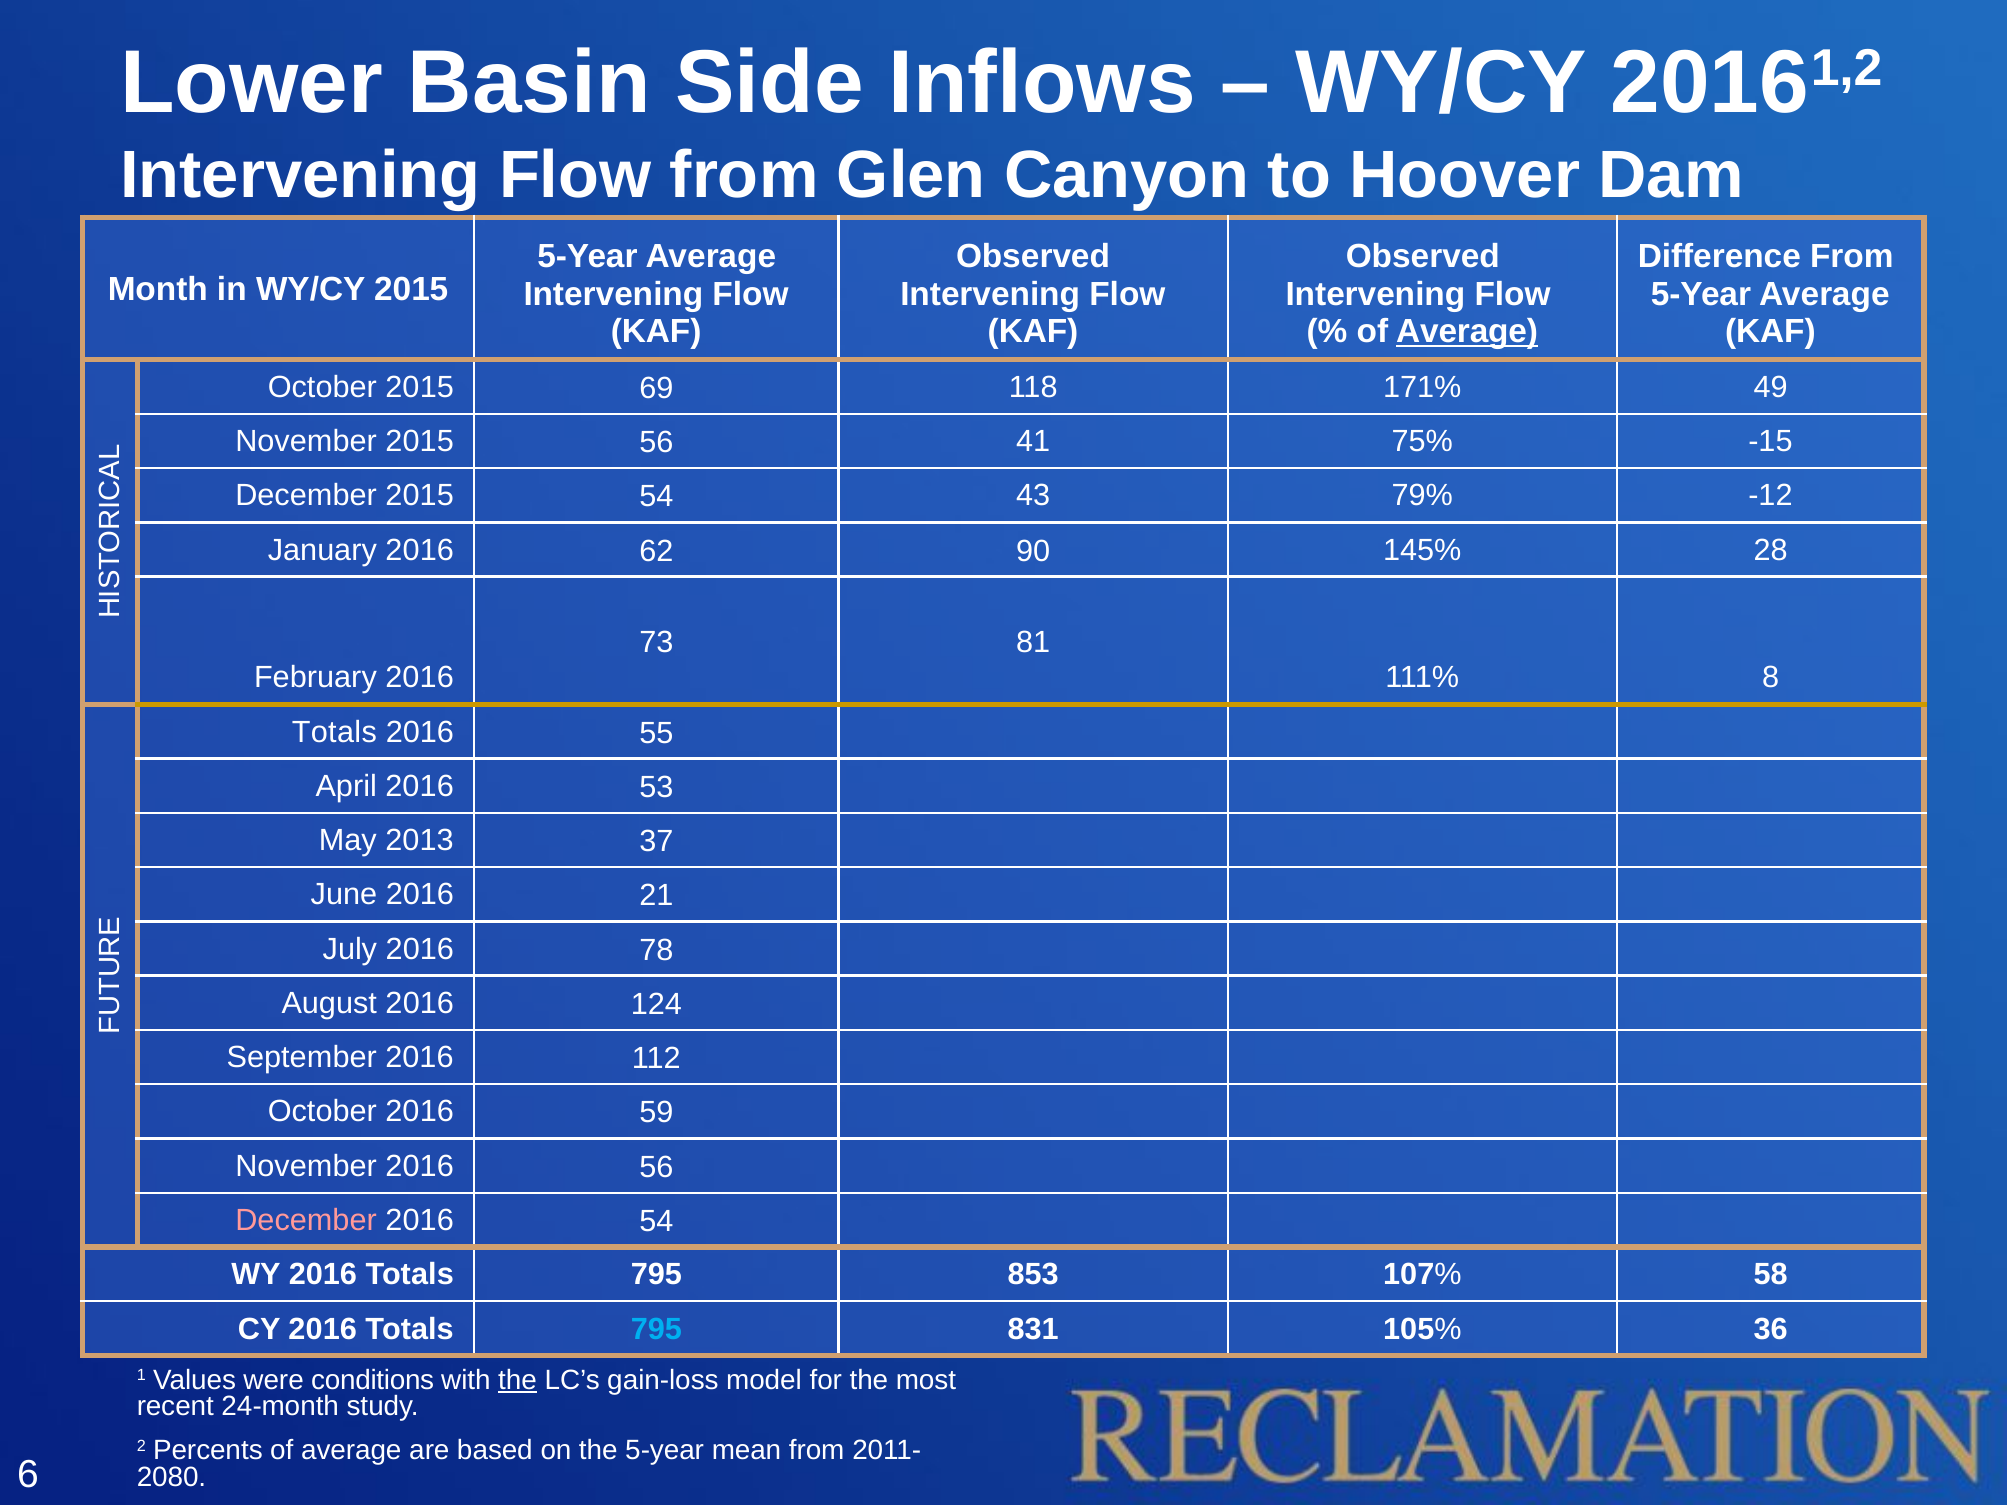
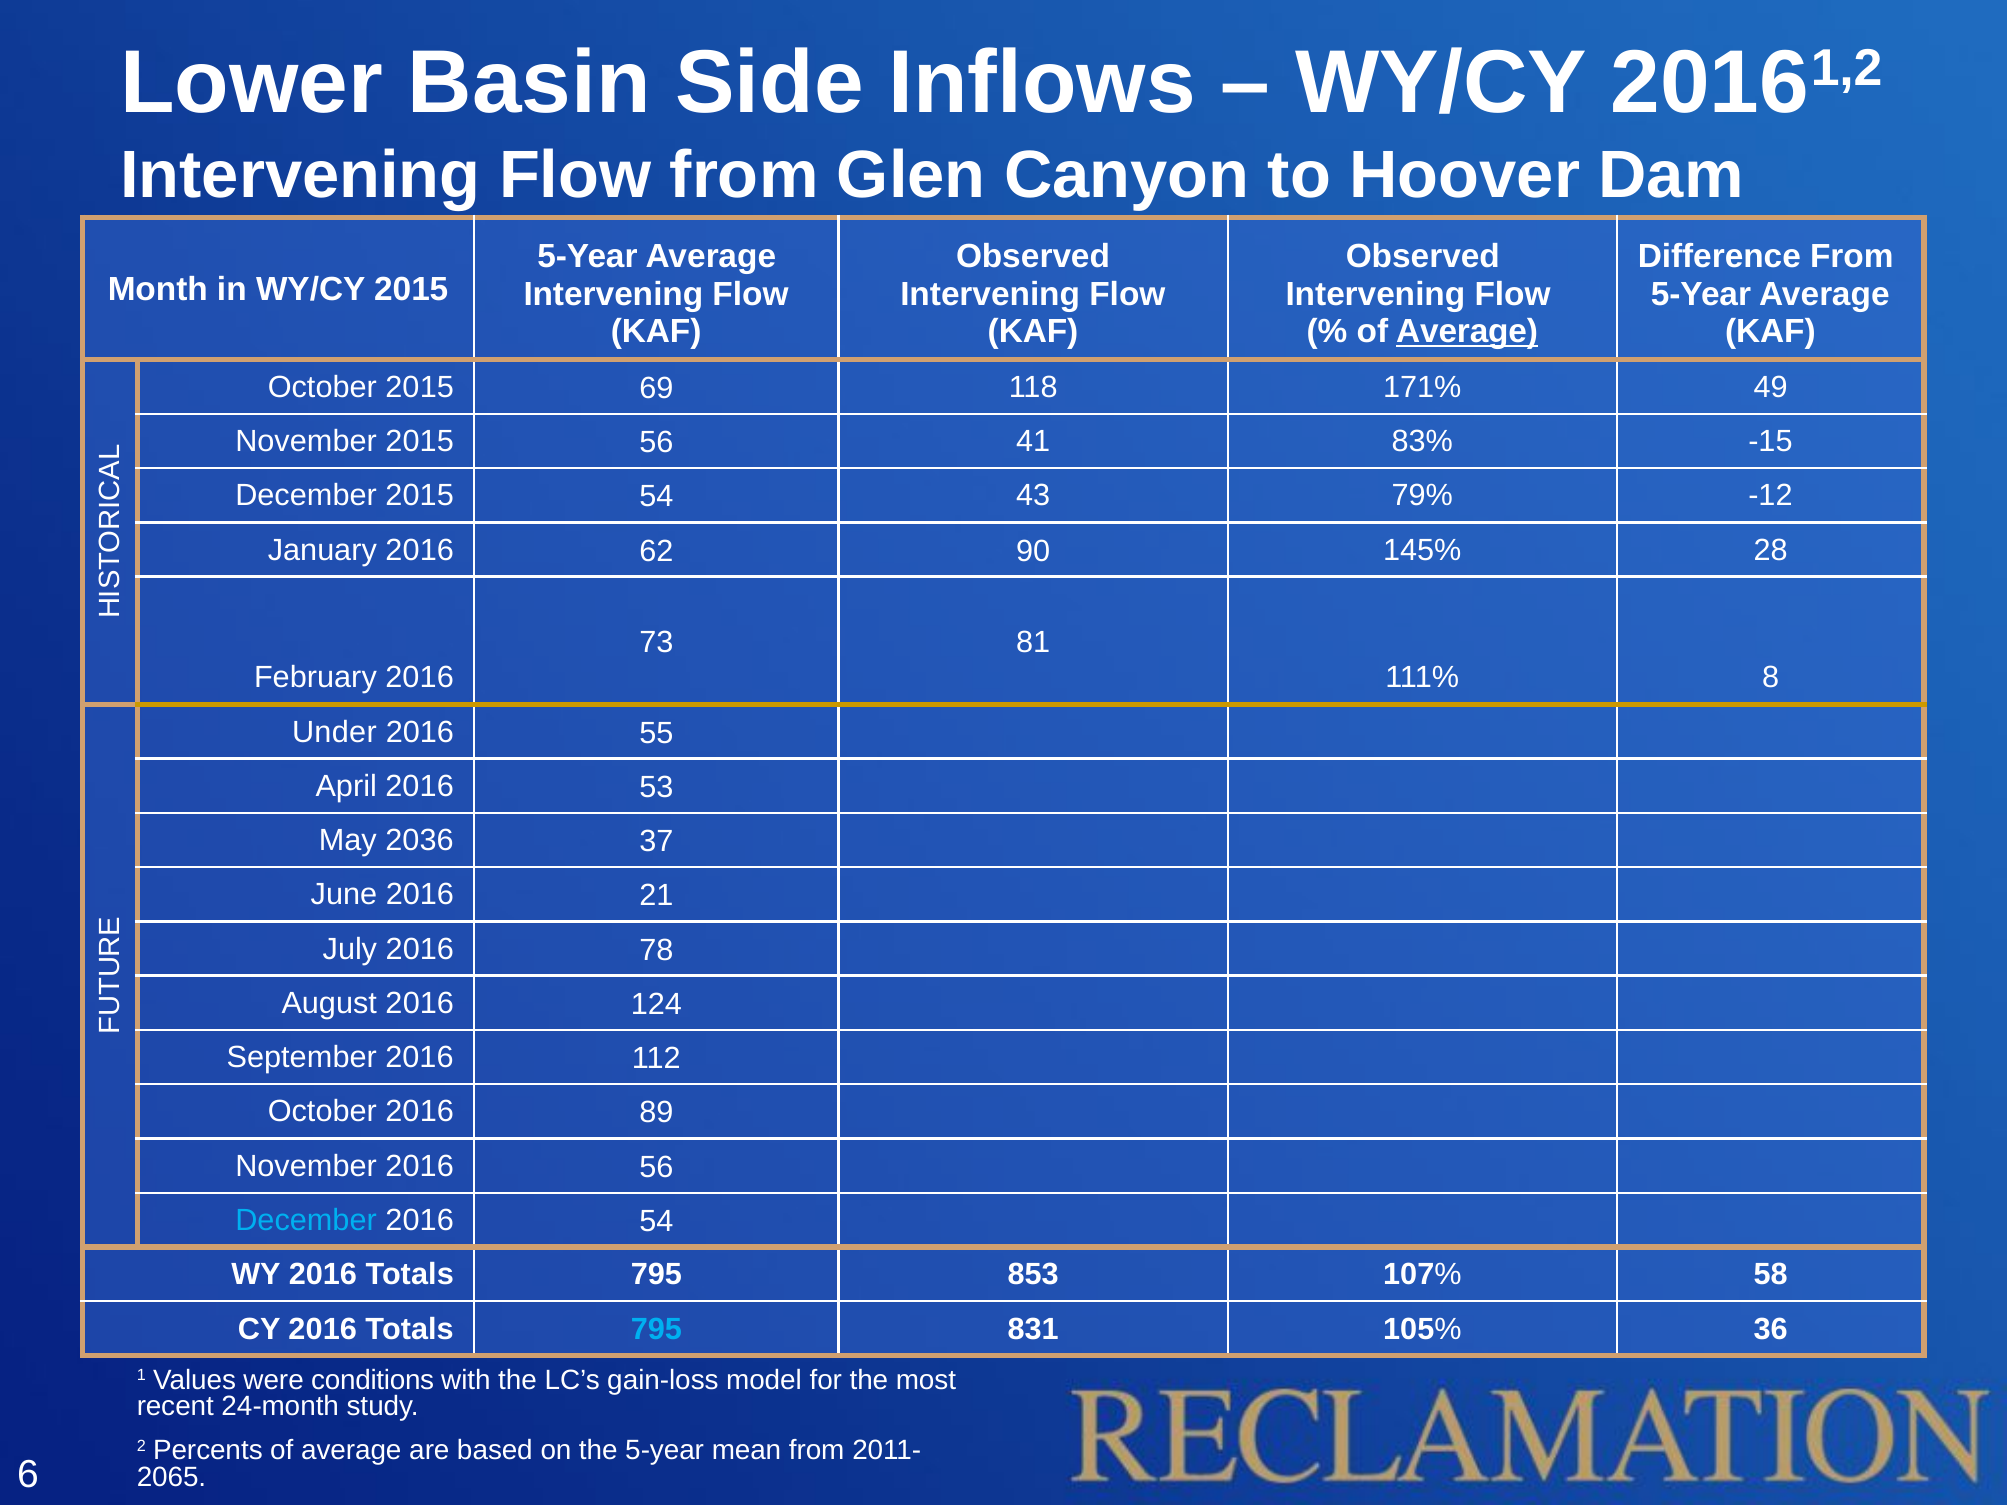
75%: 75% -> 83% (1422, 442)
Totals: Totals -> Under (334, 732)
2013: 2013 -> 2036 (420, 841)
59: 59 -> 89 (656, 1113)
December colour: pink -> light blue (306, 1221)
the underline: present -> none (518, 1380)
2080: 2080 -> 2065 (171, 1477)
